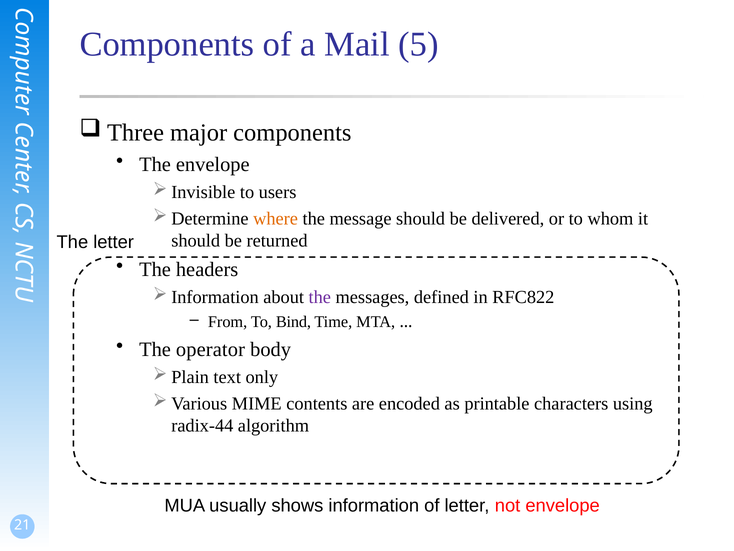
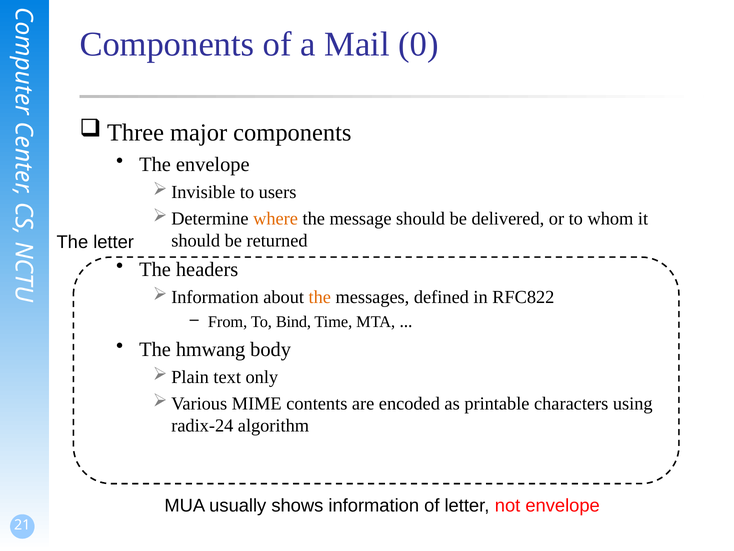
5: 5 -> 0 (418, 44)
the colour: purple -> orange (320, 297)
operator: operator -> hmwang (211, 349)
radix-44: radix-44 -> radix-24 (202, 425)
